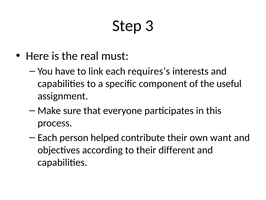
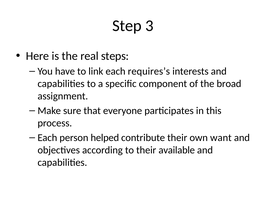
must: must -> steps (115, 56)
useful: useful -> broad (229, 83)
different: different -> available (177, 150)
